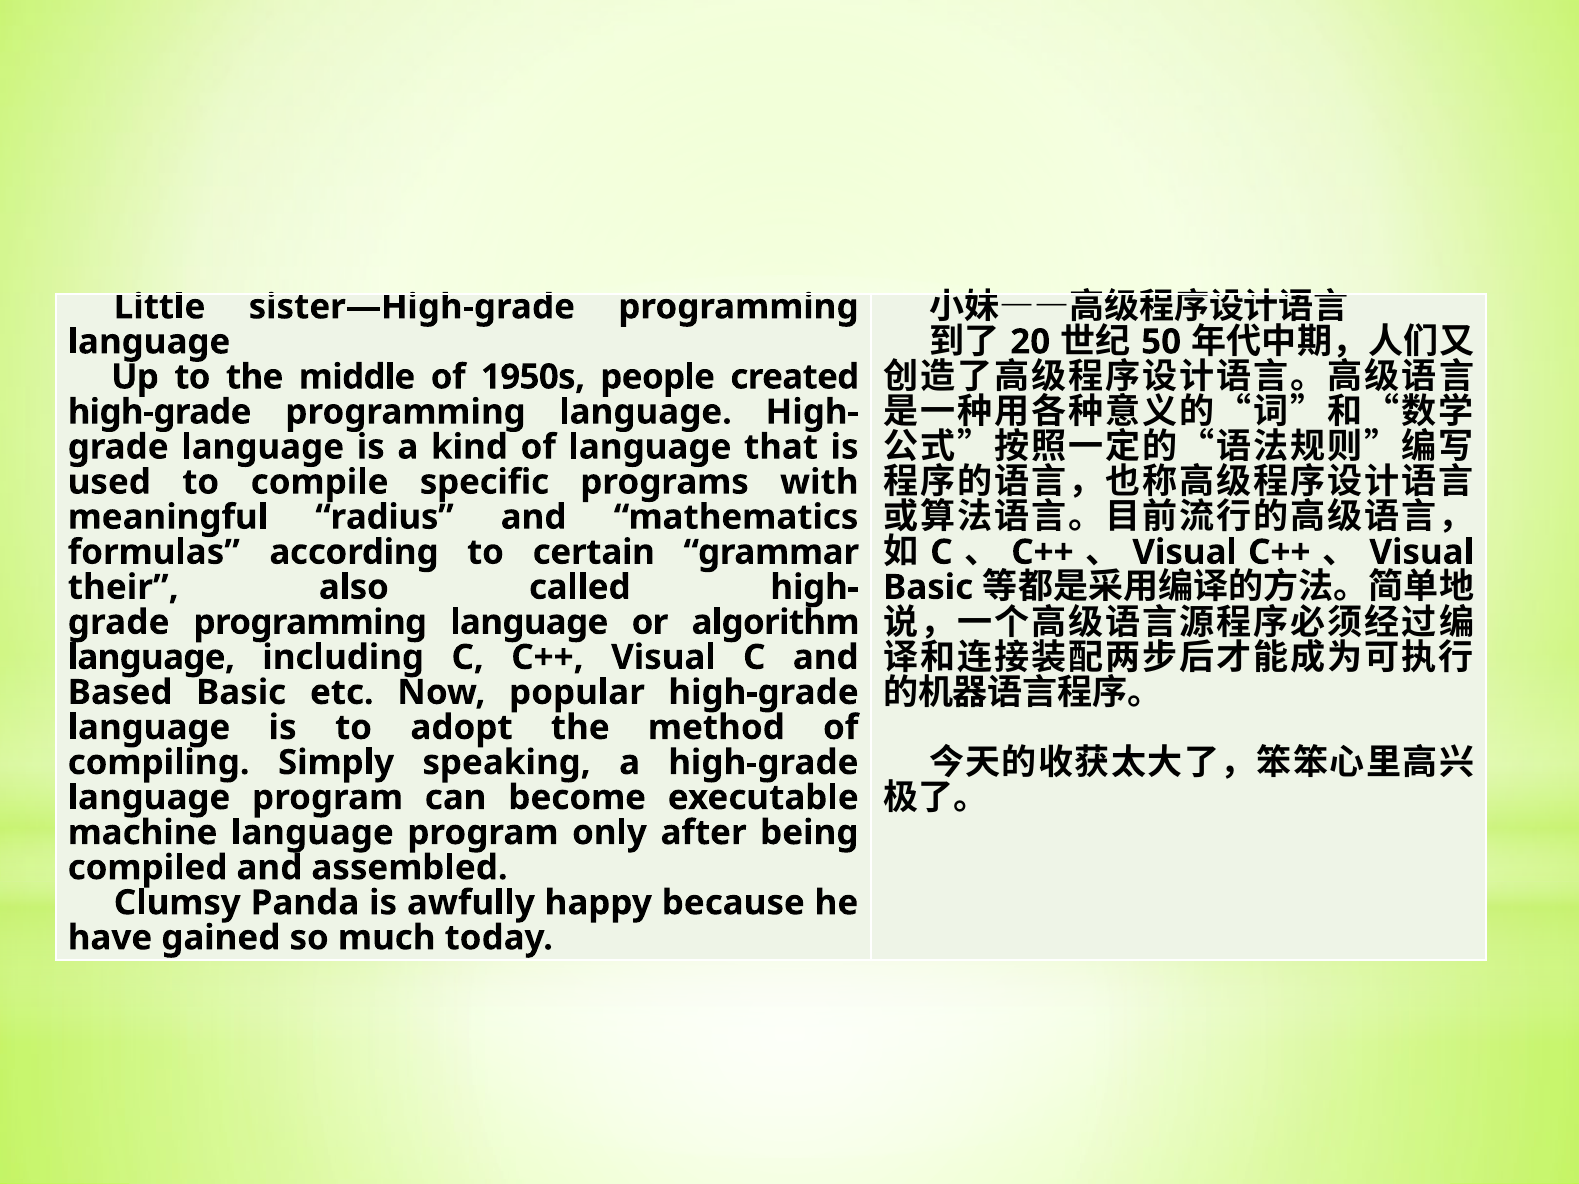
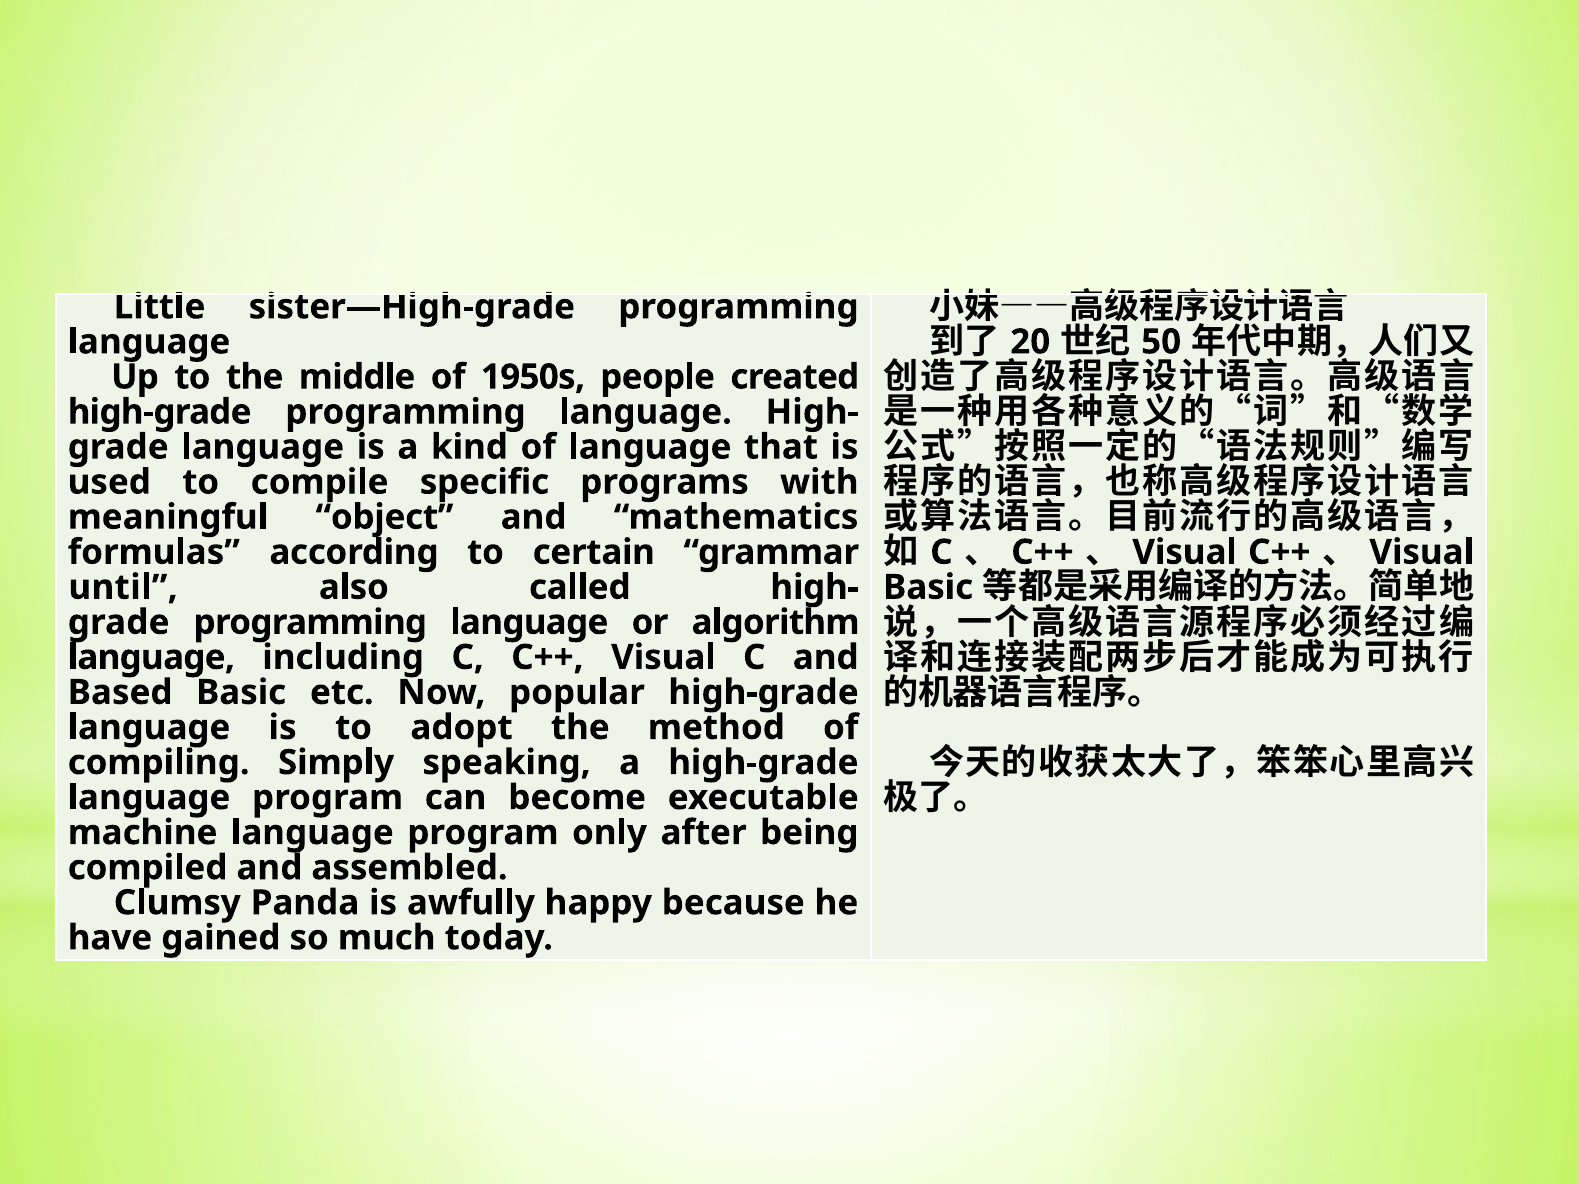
radius: radius -> object (384, 517)
their: their -> until (123, 587)
